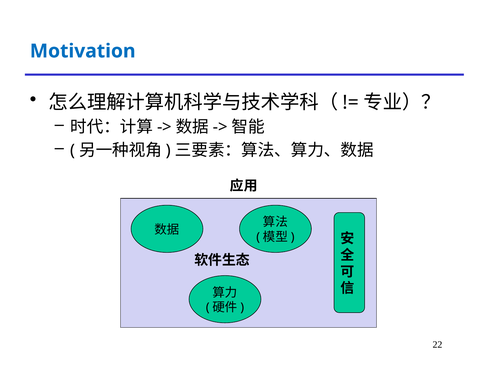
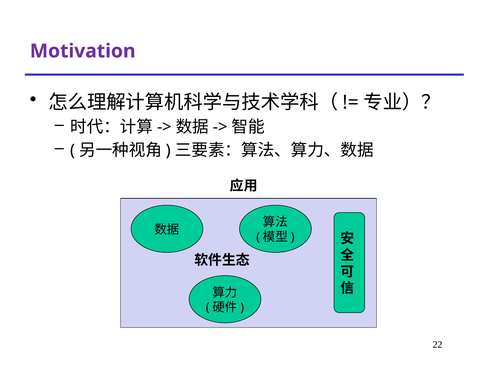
Motivation colour: blue -> purple (83, 51)
